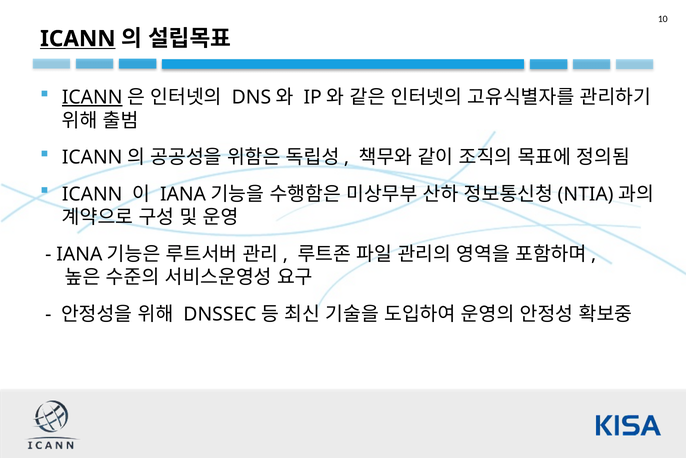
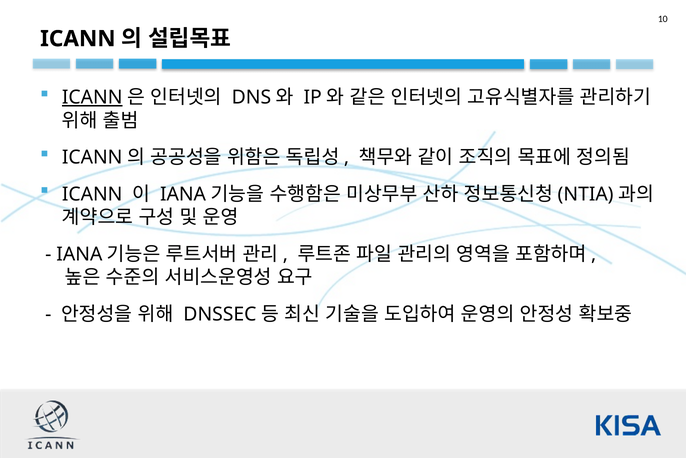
ICANN underline: present -> none (78, 39)
